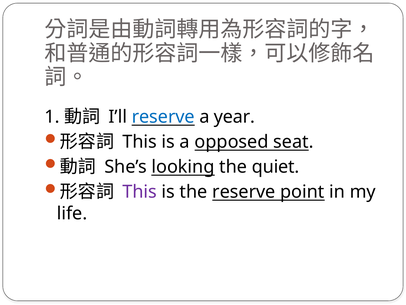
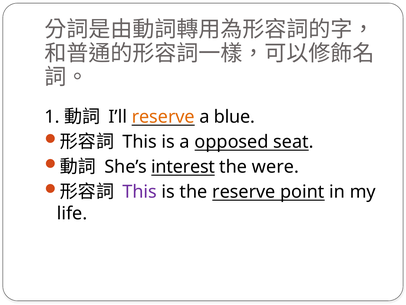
reserve colour: blue -> orange (163, 117)
year: year -> blue (234, 117)
looking: looking -> interest (183, 167)
quiet: quiet -> were (275, 167)
